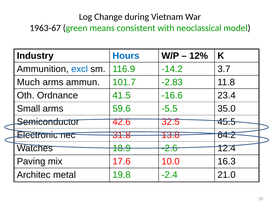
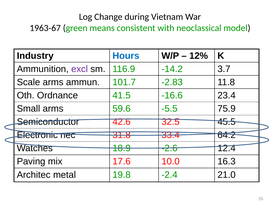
excl colour: blue -> purple (80, 69)
Much: Much -> Scale (28, 82)
35.0: 35.0 -> 75.9 (227, 109)
13.8: 13.8 -> 33.4 (171, 135)
